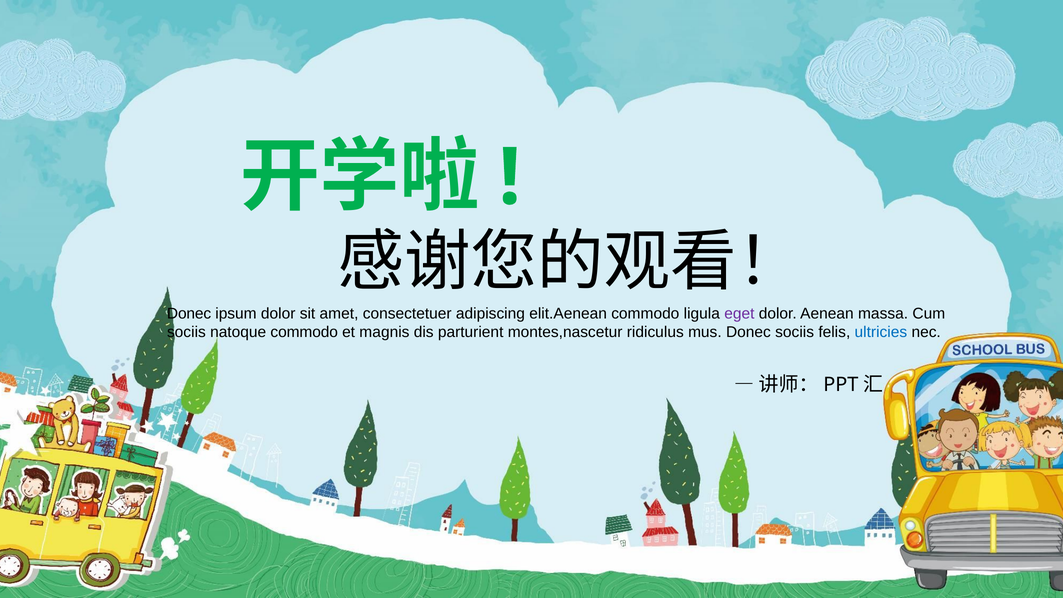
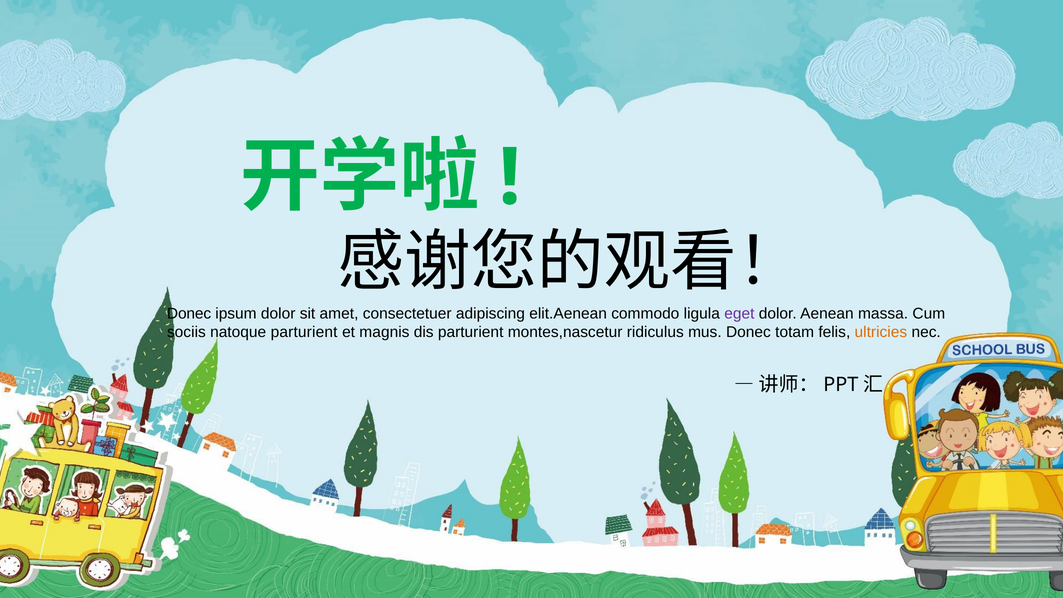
natoque commodo: commodo -> parturient (304, 332)
Donec sociis: sociis -> totam (795, 332)
ultricies colour: blue -> orange (881, 332)
